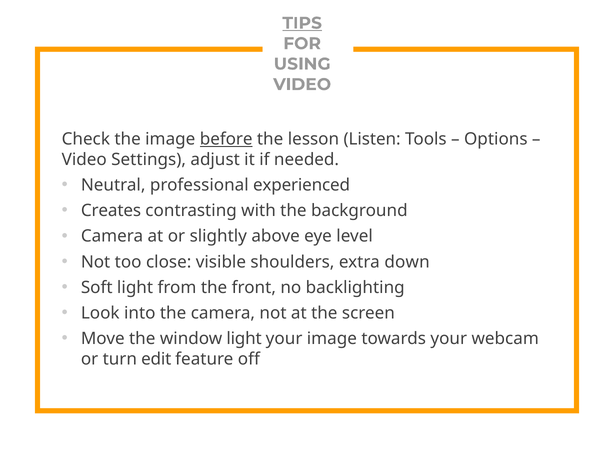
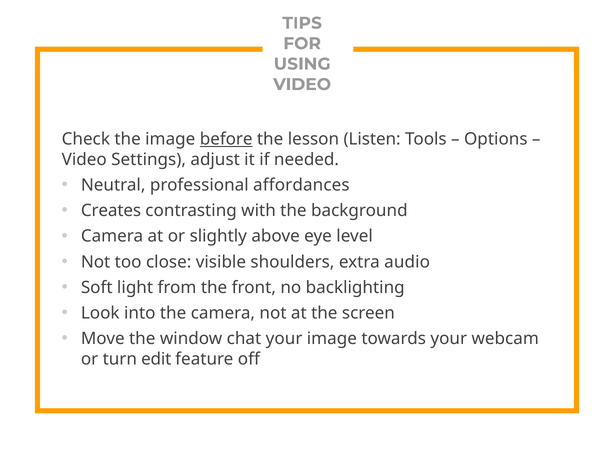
TIPS underline: present -> none (302, 23)
experienced: experienced -> affordances (301, 185)
down: down -> audio (407, 262)
window light: light -> chat (244, 339)
